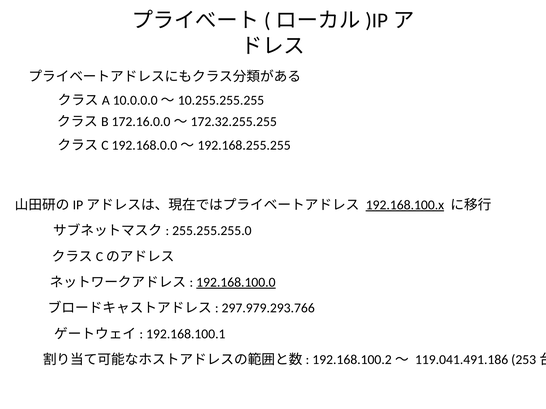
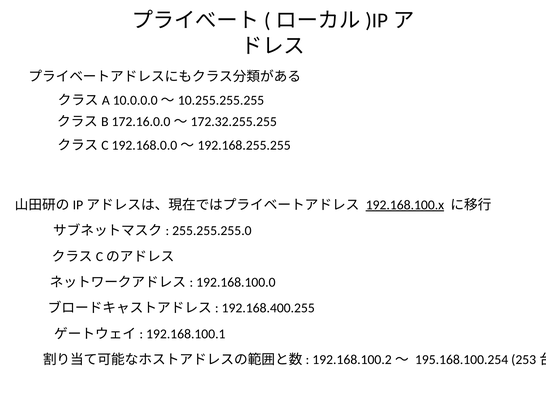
192.168.100.0 underline: present -> none (236, 283)
297.979.293.766: 297.979.293.766 -> 192.168.400.255 (268, 308)
119.041.491.186: 119.041.491.186 -> 195.168.100.254 (462, 360)
